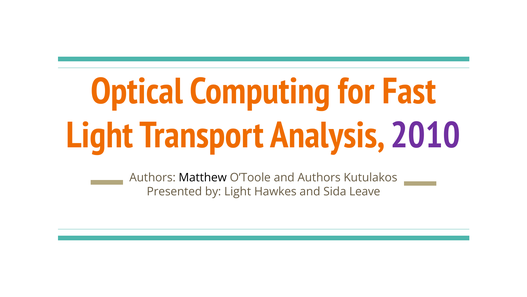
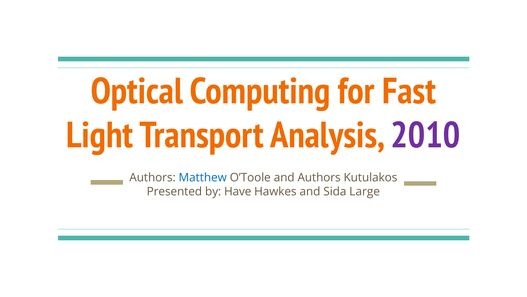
Matthew colour: black -> blue (203, 177)
by Light: Light -> Have (238, 191)
Leave: Leave -> Large (365, 191)
